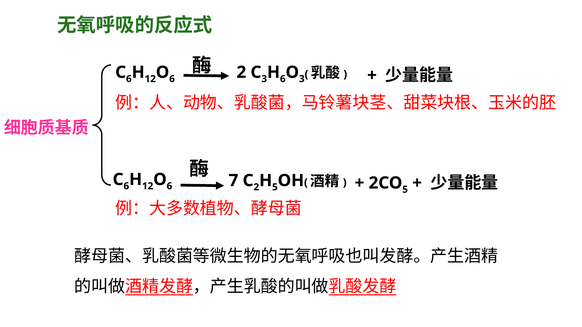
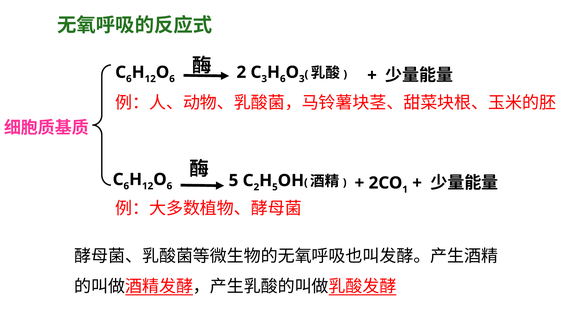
7: 7 -> 5 (233, 181)
5: 5 -> 1 (405, 190)
